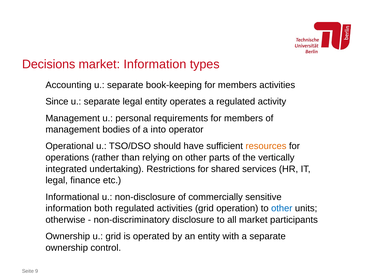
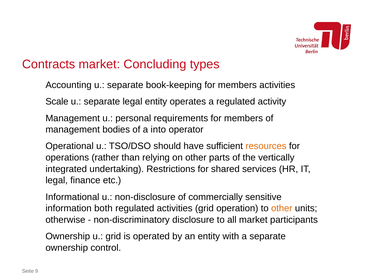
Decisions: Decisions -> Contracts (49, 64)
market Information: Information -> Concluding (155, 64)
Since: Since -> Scale (57, 102)
other colour: blue -> orange (282, 208)
